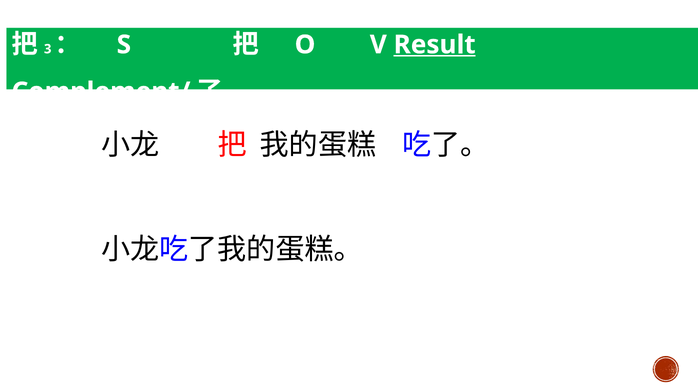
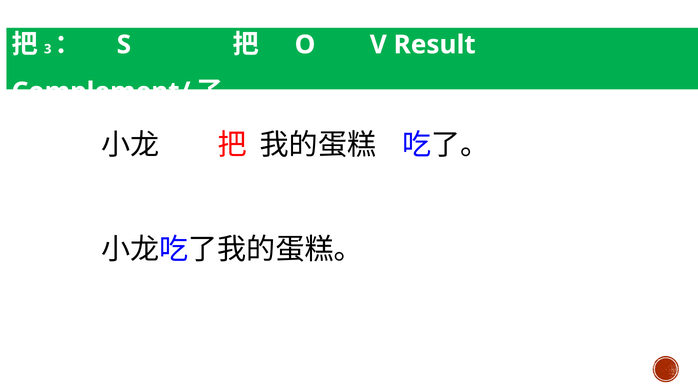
Result underline: present -> none (435, 45)
